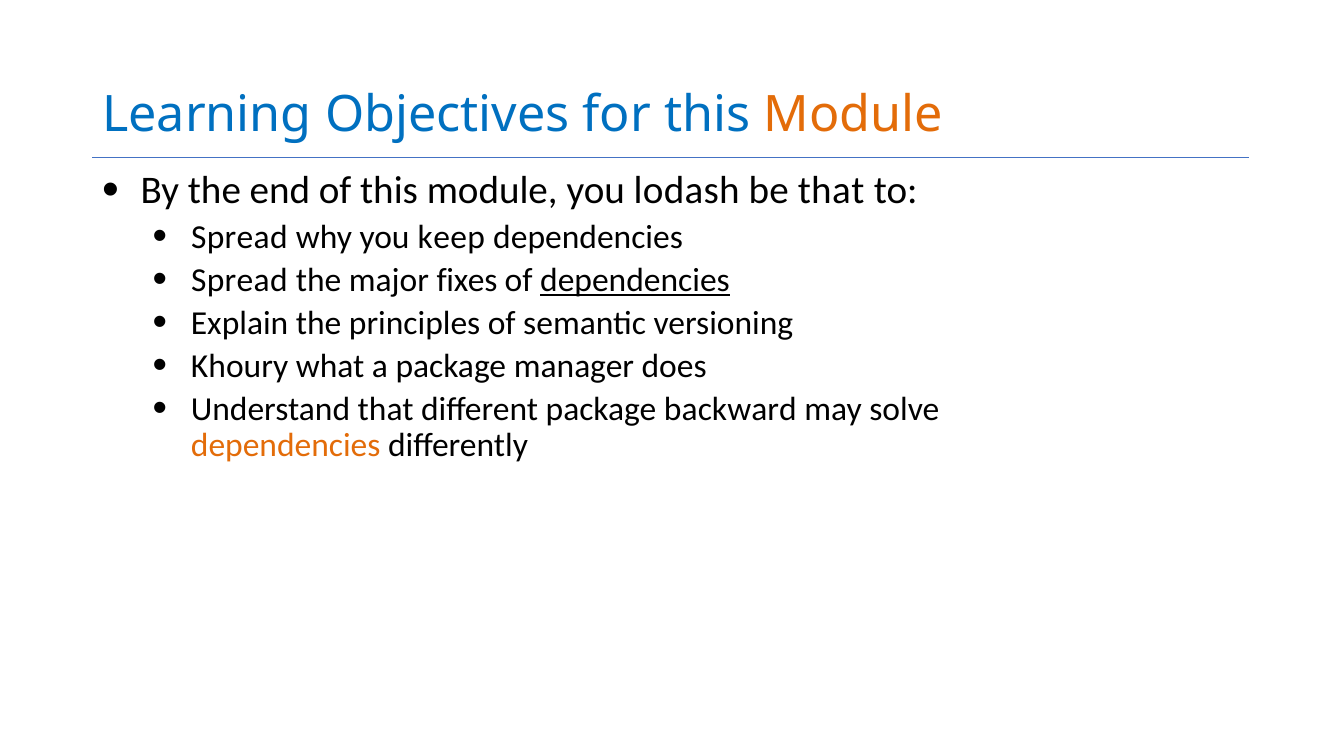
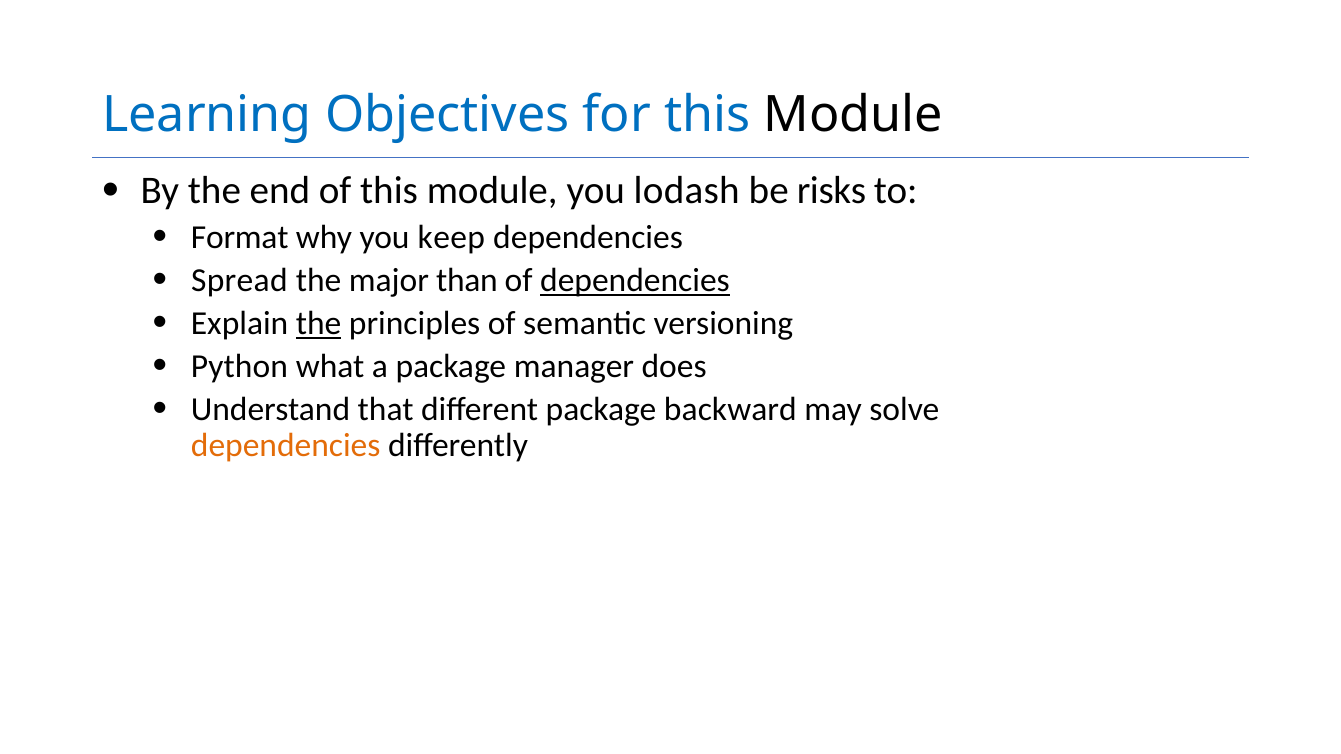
Module colour: orange -> black (853, 115)
be that: that -> risks (831, 191)
Spread: Spread -> Format (240, 237)
fixes: fixes -> than (467, 280)
the underline: none -> present (319, 323)
Khoury: Khoury -> Python (240, 367)
